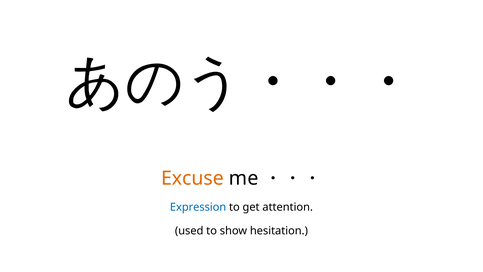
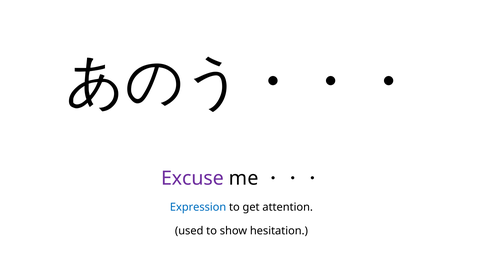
Excuse colour: orange -> purple (192, 178)
